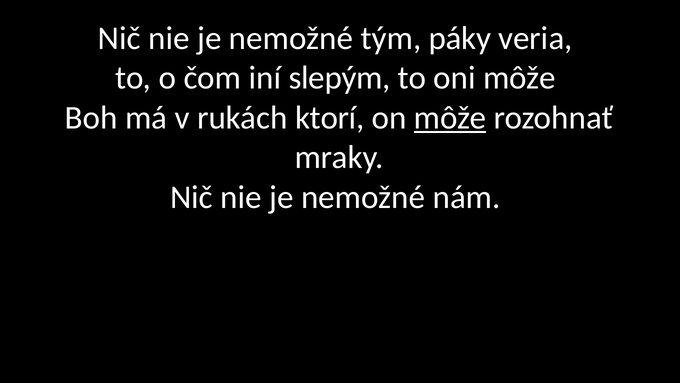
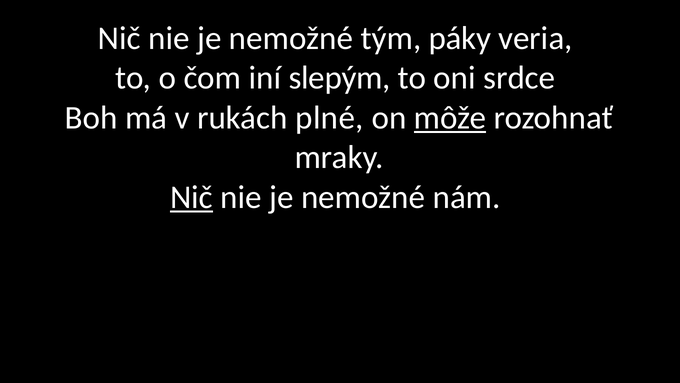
oni môže: môže -> srdce (519, 78)
ktorí: ktorí -> plné (330, 118)
Nič underline: none -> present (191, 197)
